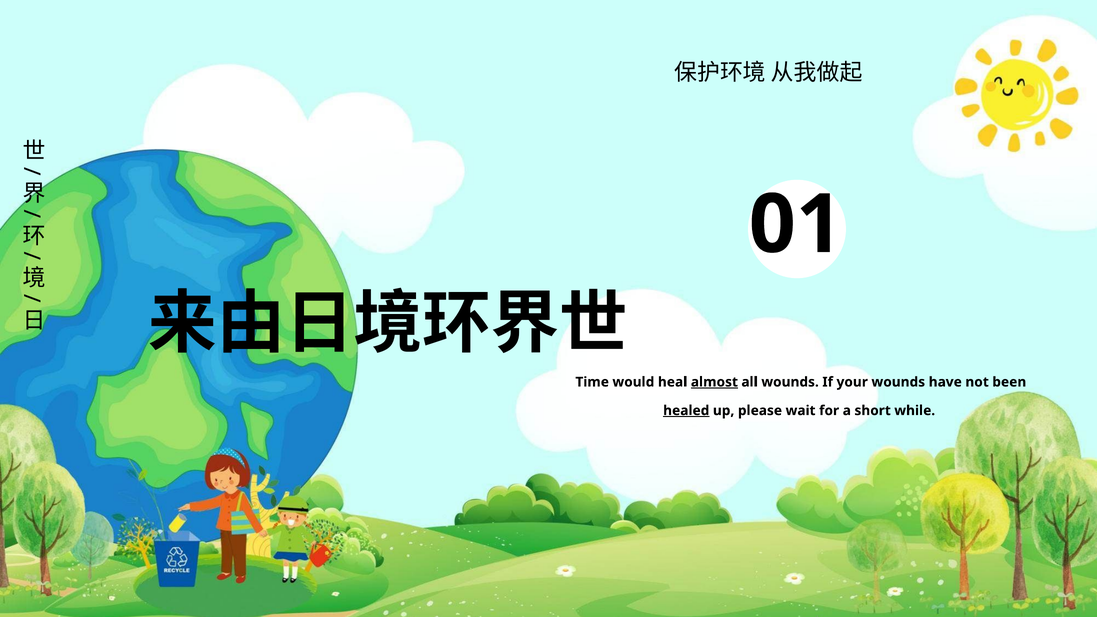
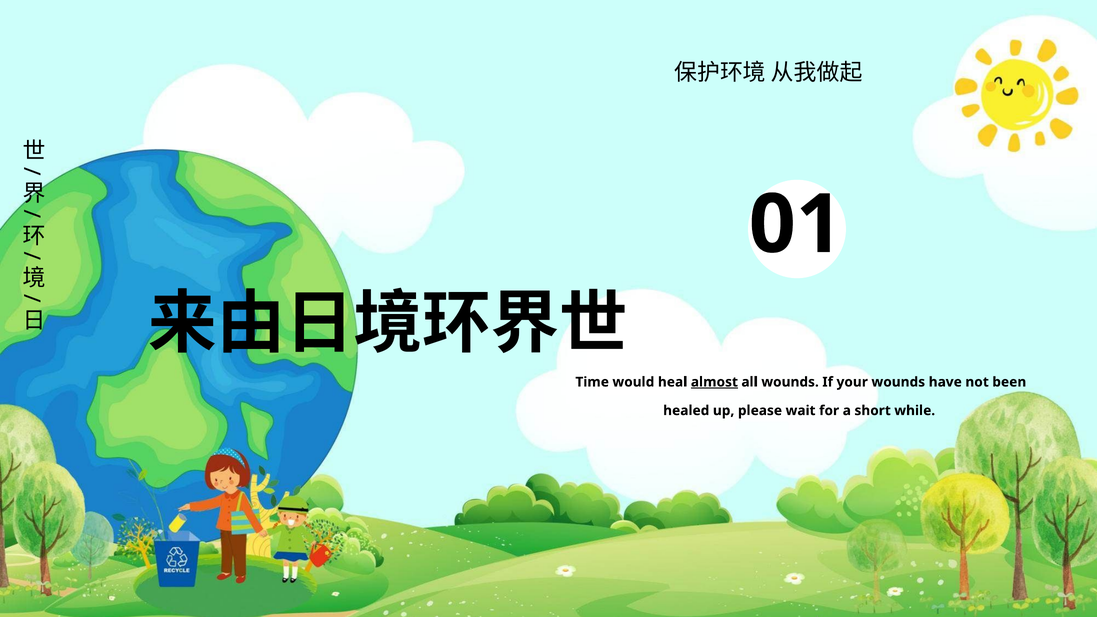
healed underline: present -> none (686, 411)
